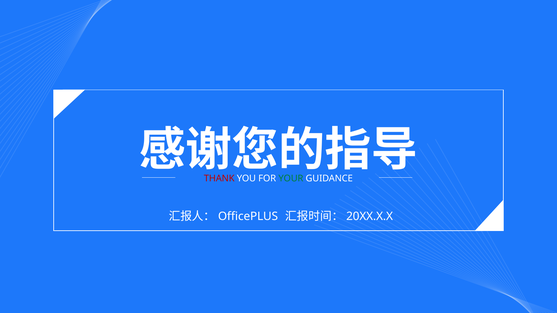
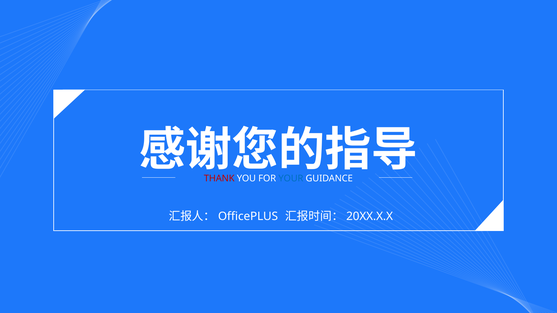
YOUR colour: green -> blue (291, 178)
